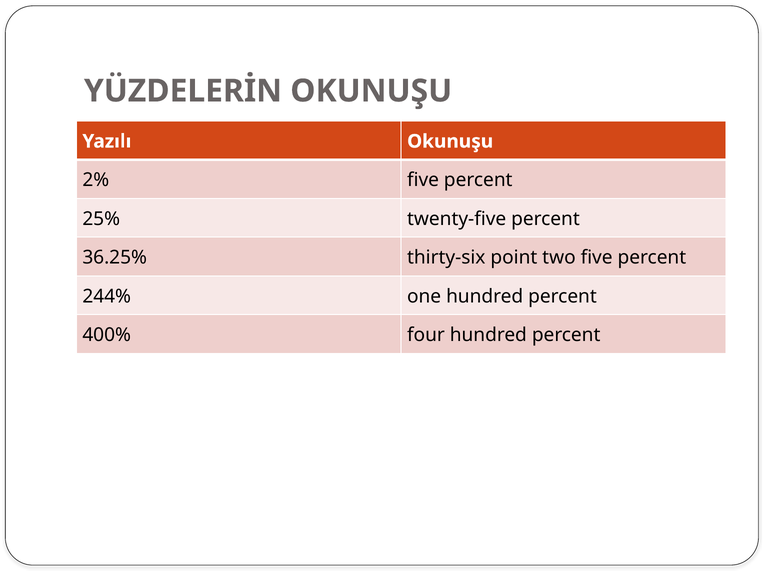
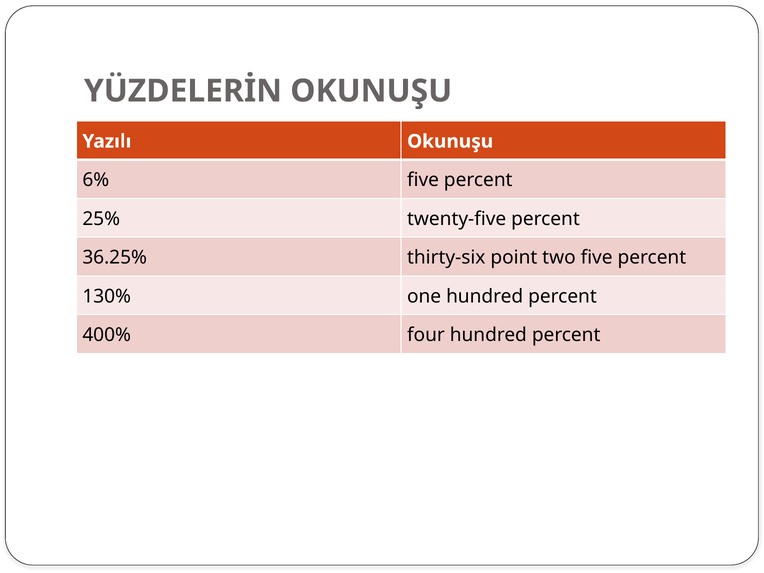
2%: 2% -> 6% (96, 180)
244%: 244% -> 130% (107, 296)
